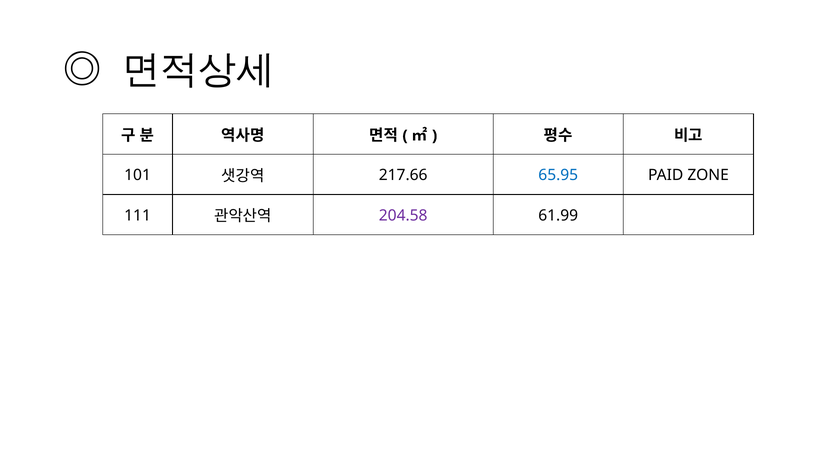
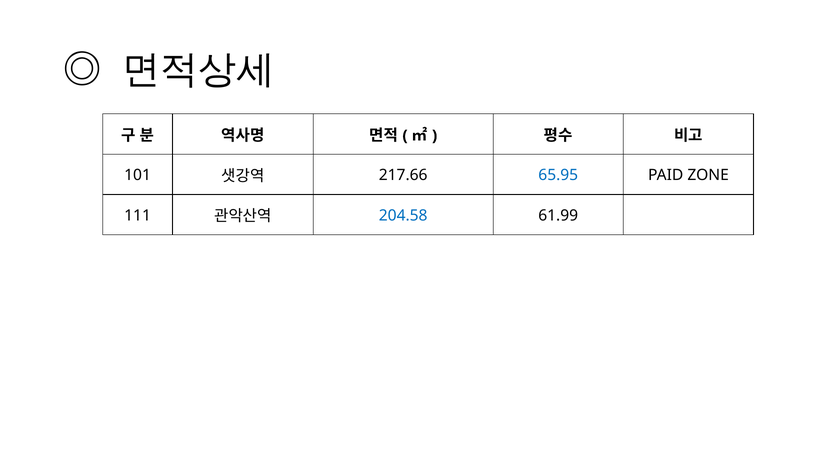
204.58 colour: purple -> blue (403, 215)
